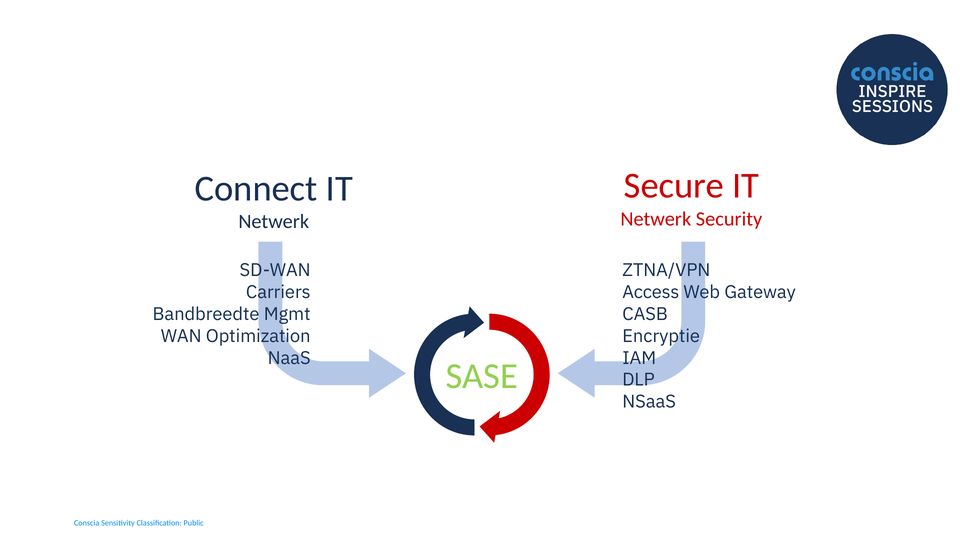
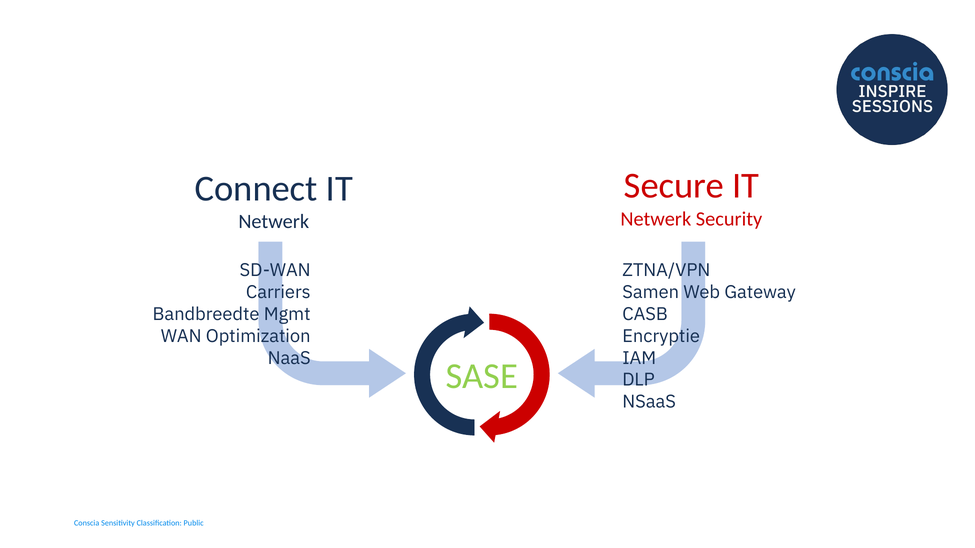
Access: Access -> Samen (651, 292)
